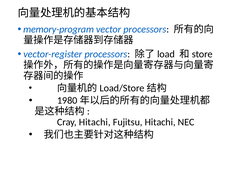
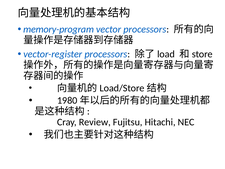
Cray Hitachi: Hitachi -> Review (95, 122)
